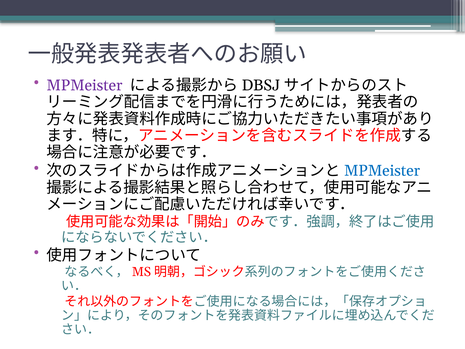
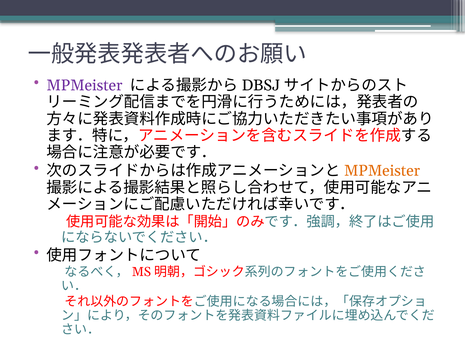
MPMeister colour: blue -> orange (382, 171)
